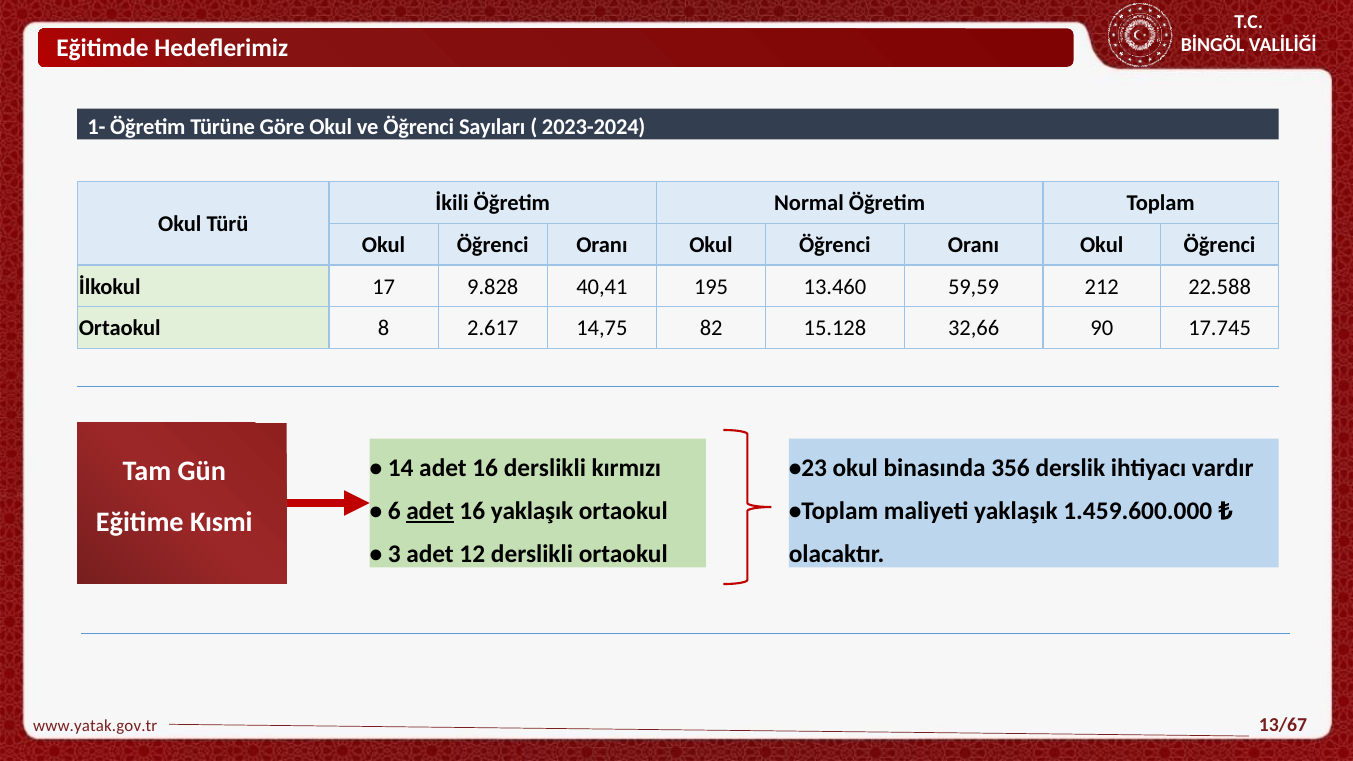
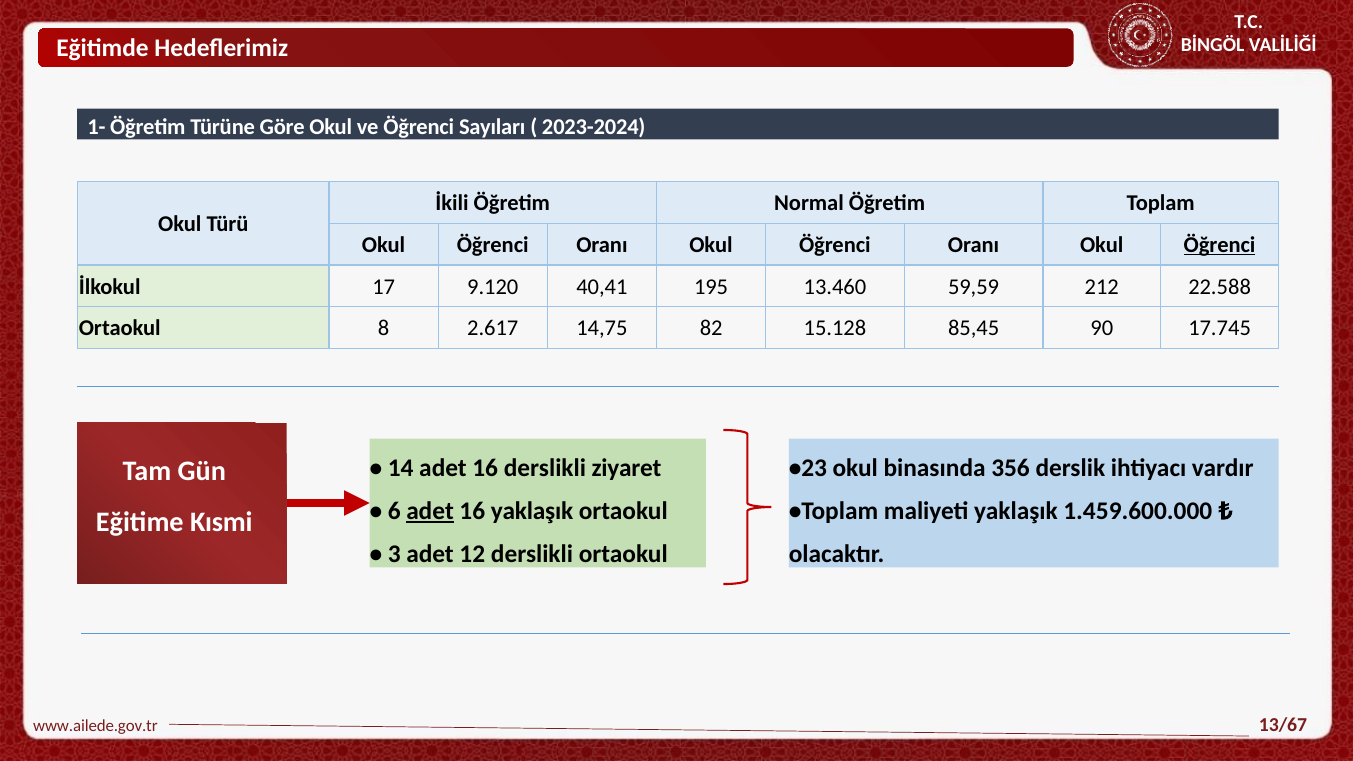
Öğrenci underline: none -> present (1220, 245)
9.828: 9.828 -> 9.120 (493, 287)
32,66: 32,66 -> 85,45 (974, 329)
kırmızı: kırmızı -> ziyaret (626, 468)
www.yatak.gov.tr: www.yatak.gov.tr -> www.ailede.gov.tr (95, 726)
